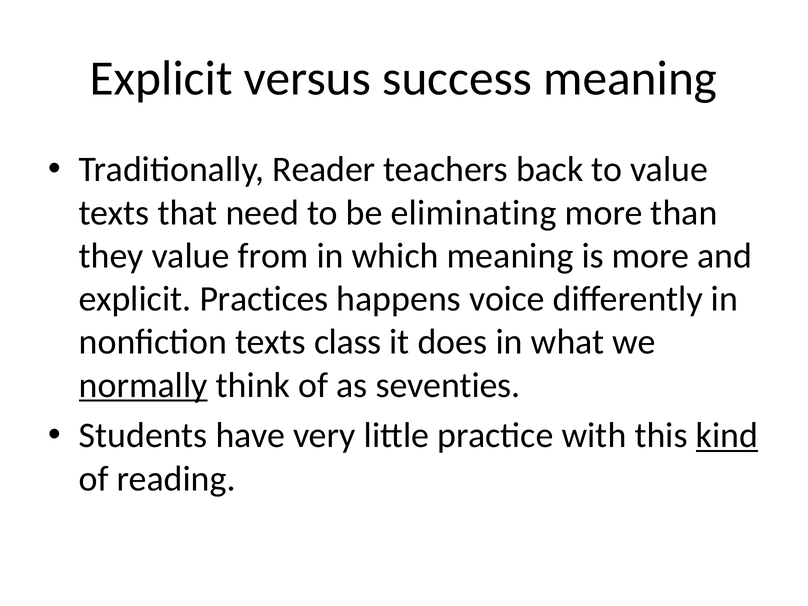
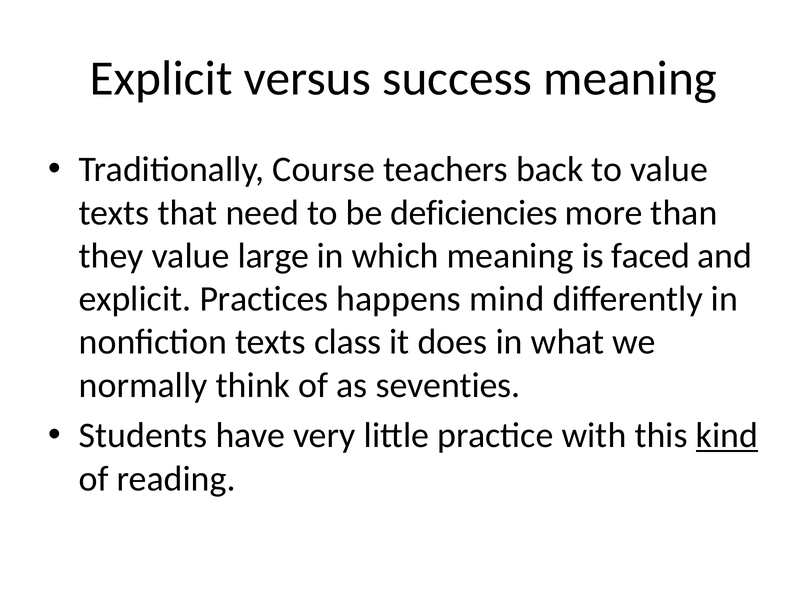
Reader: Reader -> Course (324, 170)
eliminating: eliminating -> deficiencies (474, 213)
from: from -> large (273, 256)
is more: more -> faced (651, 256)
voice: voice -> mind (507, 299)
normally underline: present -> none (143, 385)
